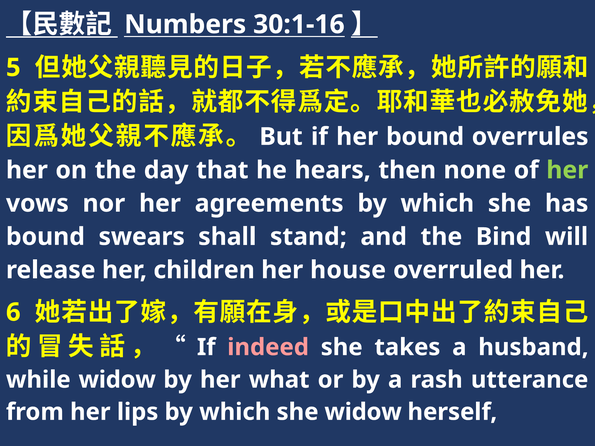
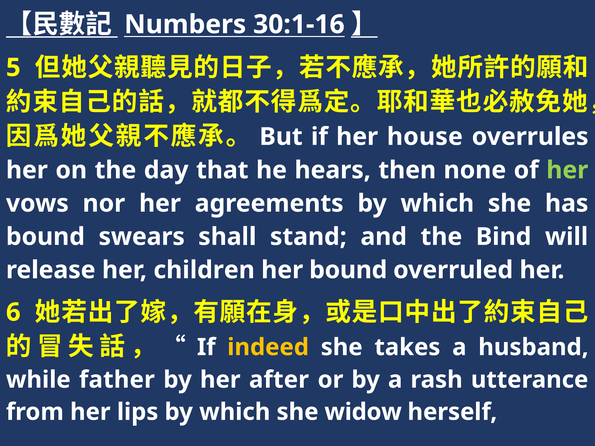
her bound: bound -> house (425, 137)
her house: house -> bound (348, 270)
indeed colour: pink -> yellow (268, 347)
while widow: widow -> father (117, 380)
what: what -> after (279, 380)
